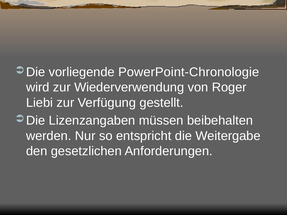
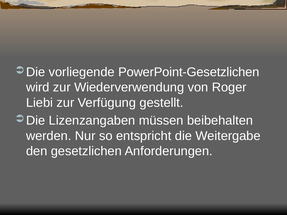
PowerPoint-Chronologie: PowerPoint-Chronologie -> PowerPoint-Gesetzlichen (189, 72)
